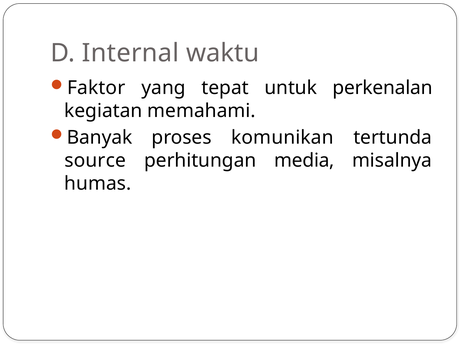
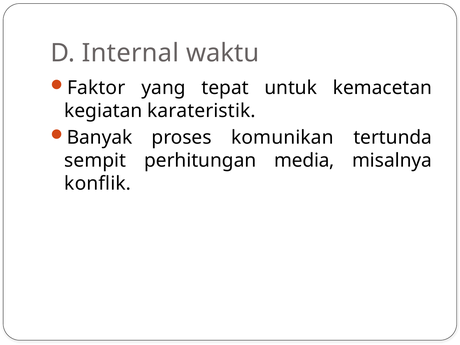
perkenalan: perkenalan -> kemacetan (382, 88)
memahami: memahami -> karateristik (201, 111)
source: source -> sempit (95, 161)
humas: humas -> konflik (98, 184)
